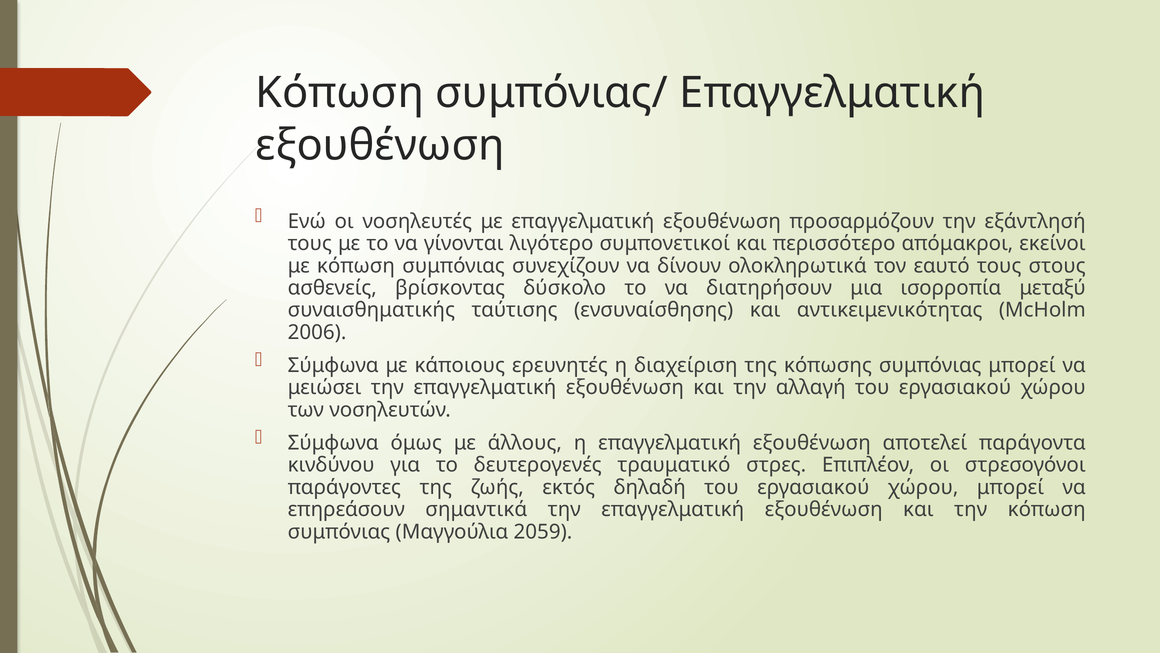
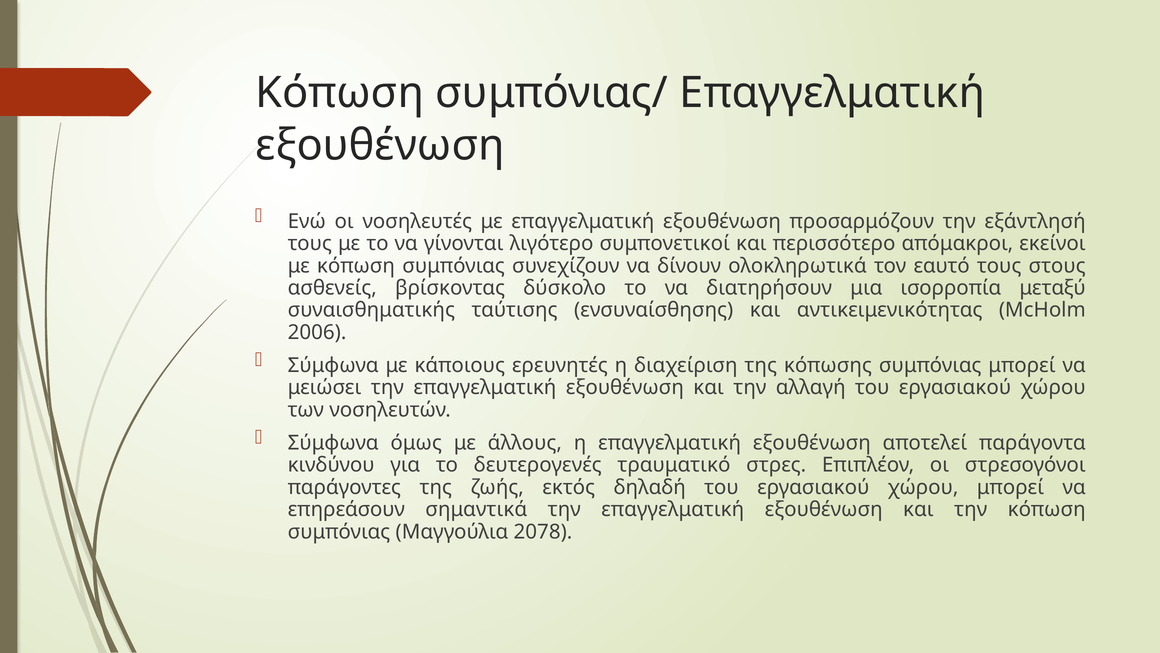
2059: 2059 -> 2078 (543, 531)
